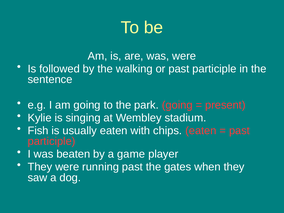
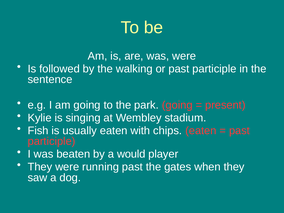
game: game -> would (131, 154)
